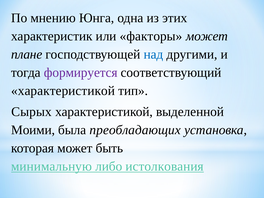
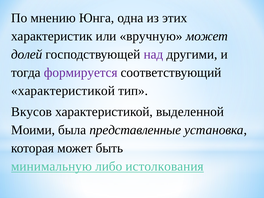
факторы: факторы -> вручную (151, 36)
плане: плане -> долей (27, 54)
над colour: blue -> purple (153, 54)
Сырых: Сырых -> Вкусов (32, 112)
преобладающих: преобладающих -> представленные (135, 130)
